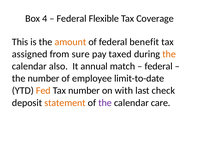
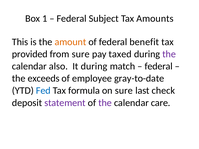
4: 4 -> 1 (45, 19)
Flexible: Flexible -> Subject (104, 19)
Coverage: Coverage -> Amounts (155, 19)
assigned: assigned -> provided (30, 54)
the colour: orange -> purple (169, 54)
It annual: annual -> during (94, 66)
the number: number -> exceeds (44, 79)
limit-to-date: limit-to-date -> gray-to-date (139, 79)
Fed colour: orange -> blue (43, 91)
Tax number: number -> formula (84, 91)
on with: with -> sure (124, 91)
statement colour: orange -> purple (65, 103)
